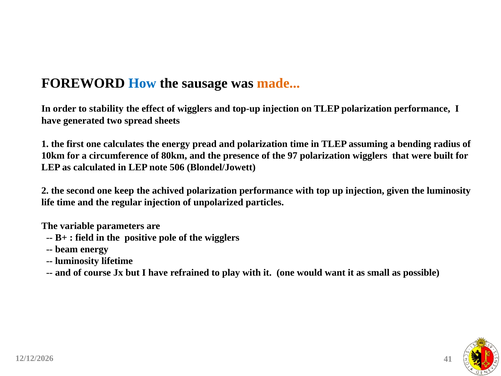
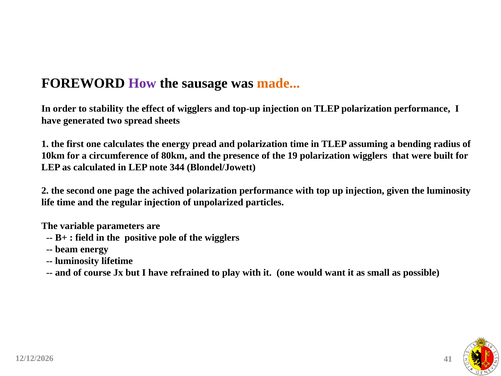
How colour: blue -> purple (142, 83)
97: 97 -> 19 (293, 155)
506: 506 -> 344 (177, 167)
keep: keep -> page (124, 191)
